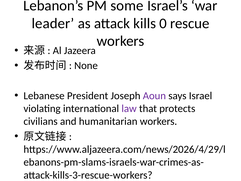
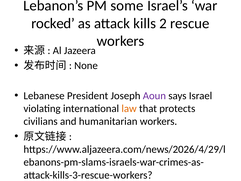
leader: leader -> rocked (53, 23)
0: 0 -> 2 (163, 23)
law colour: purple -> orange (129, 108)
